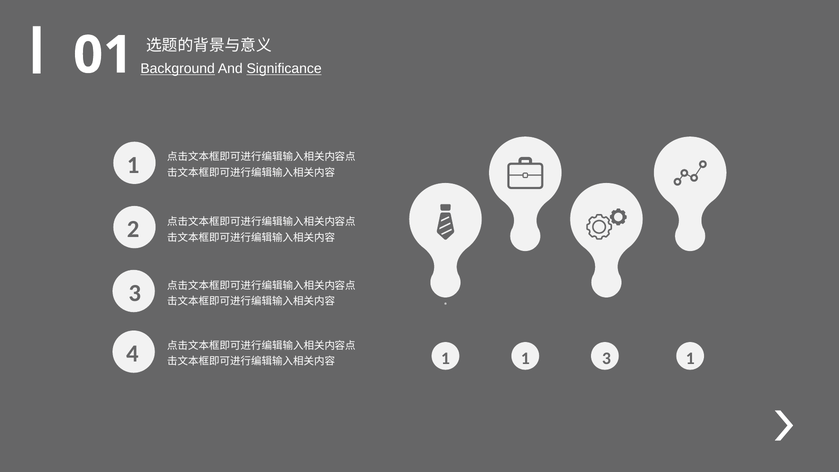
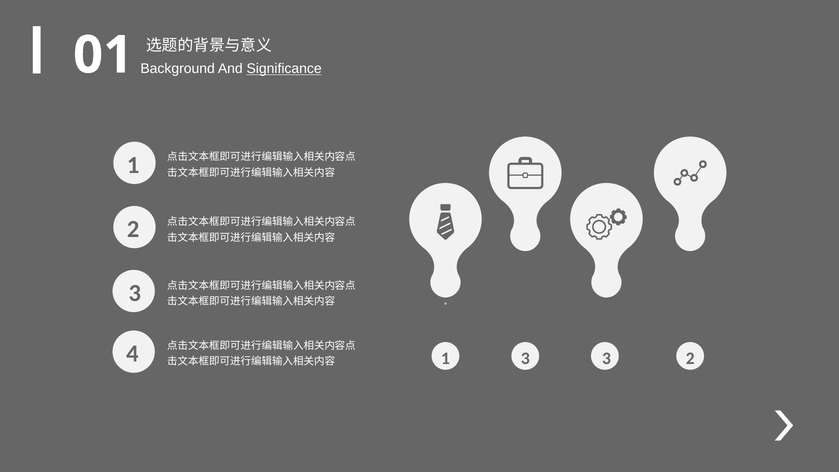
Background underline: present -> none (178, 69)
1: 1 -> 3 (525, 359)
3 1: 1 -> 2 (690, 359)
